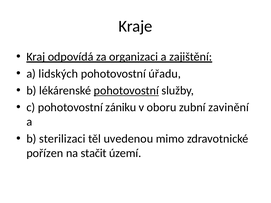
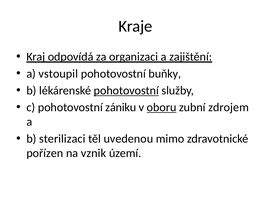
lidských: lidských -> vstoupil (58, 74)
úřadu: úřadu -> buňky (165, 74)
oboru underline: none -> present (162, 107)
zavinění: zavinění -> zdrojem (229, 107)
stačit: stačit -> vznik (94, 153)
